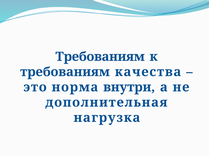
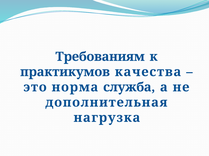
требованиям: требованиям -> практикумов (65, 72)
внутри: внутри -> служба (129, 88)
